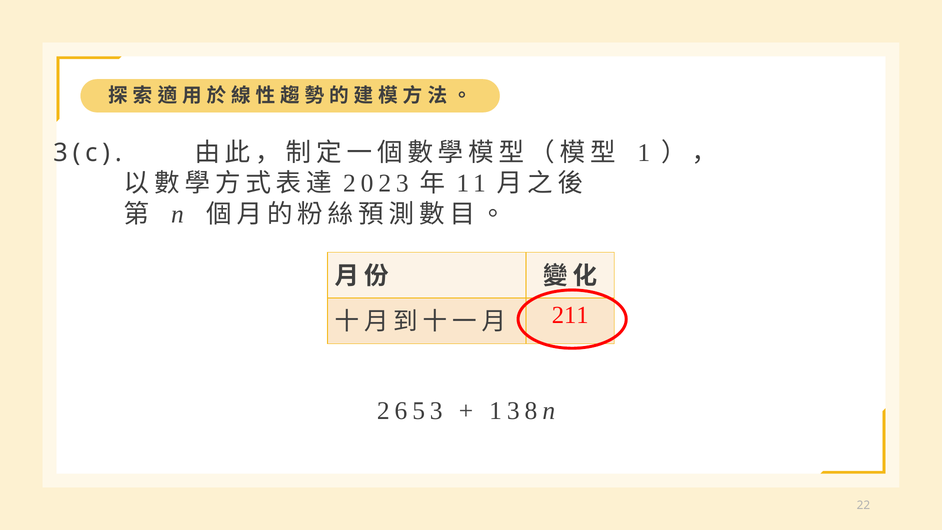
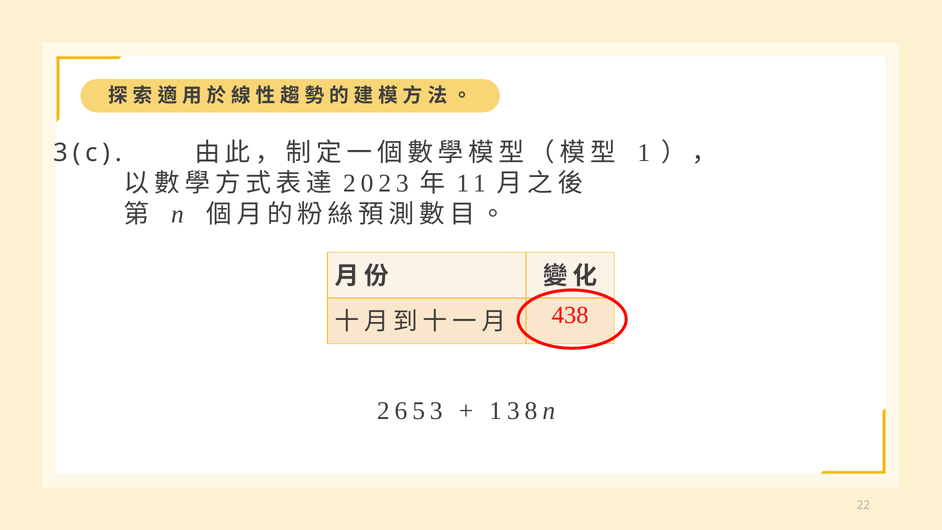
211: 211 -> 438 (570, 315)
